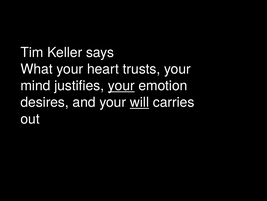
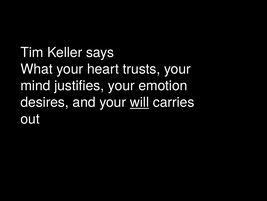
your underline: present -> none (121, 85)
